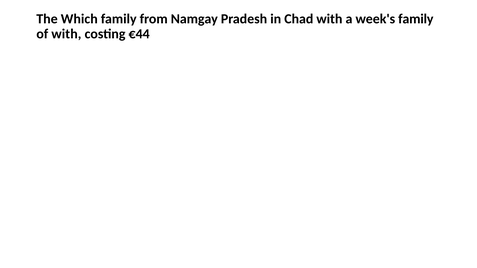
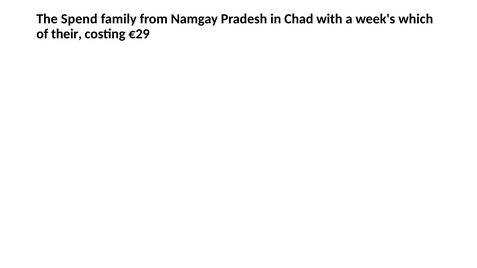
Which: Which -> Spend (79, 19)
week's family: family -> which (416, 19)
of with: with -> their (66, 34)
€44: €44 -> €29 (139, 34)
